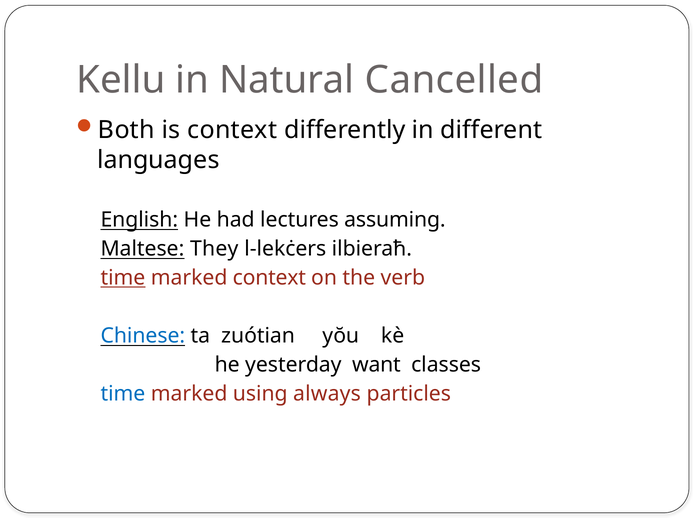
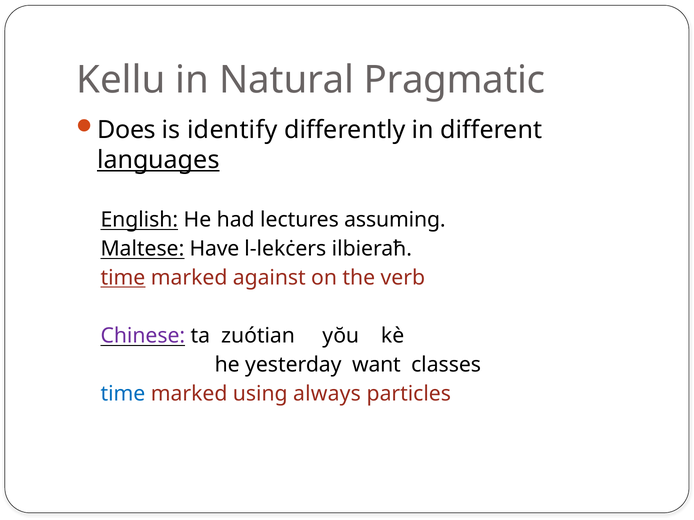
Cancelled: Cancelled -> Pragmatic (454, 80)
Both: Both -> Does (127, 130)
is context: context -> identify (232, 130)
languages underline: none -> present (158, 160)
They: They -> Have (214, 249)
marked context: context -> against (269, 278)
Chinese colour: blue -> purple (143, 336)
